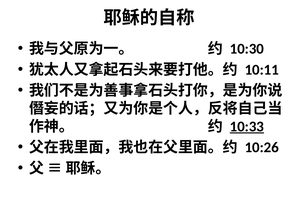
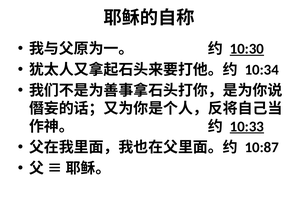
10:30 underline: none -> present (247, 49)
10:11: 10:11 -> 10:34 (262, 70)
10:26: 10:26 -> 10:87 (262, 147)
